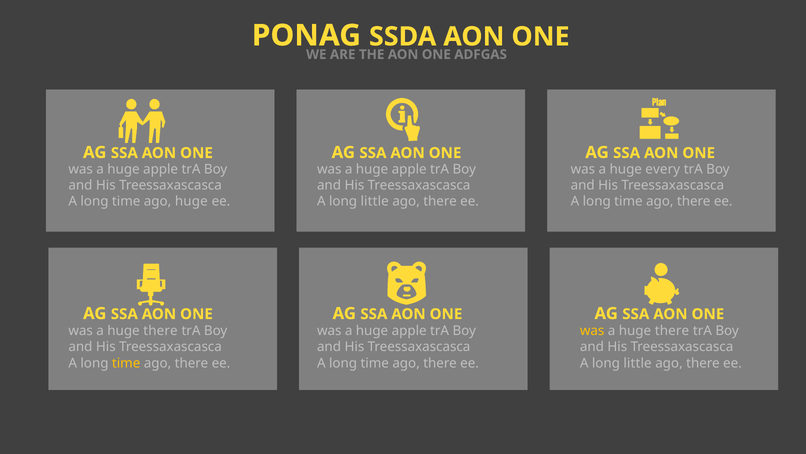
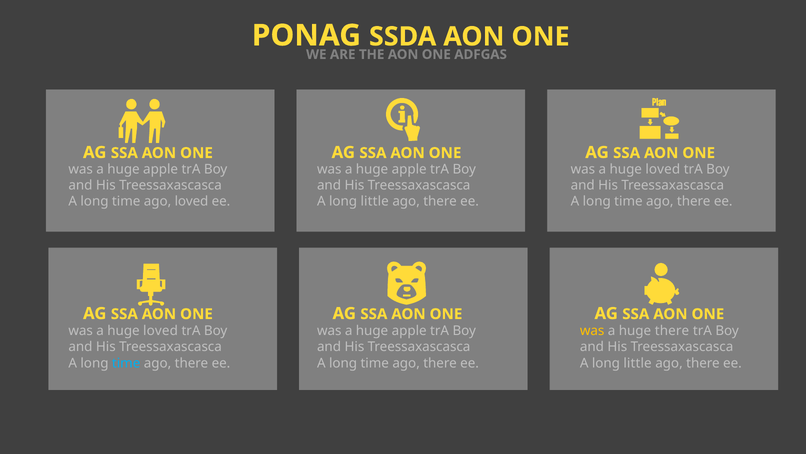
every: every -> loved (663, 169)
ago huge: huge -> loved (191, 201)
there: there -> loved (161, 330)
time colour: yellow -> light blue (126, 363)
